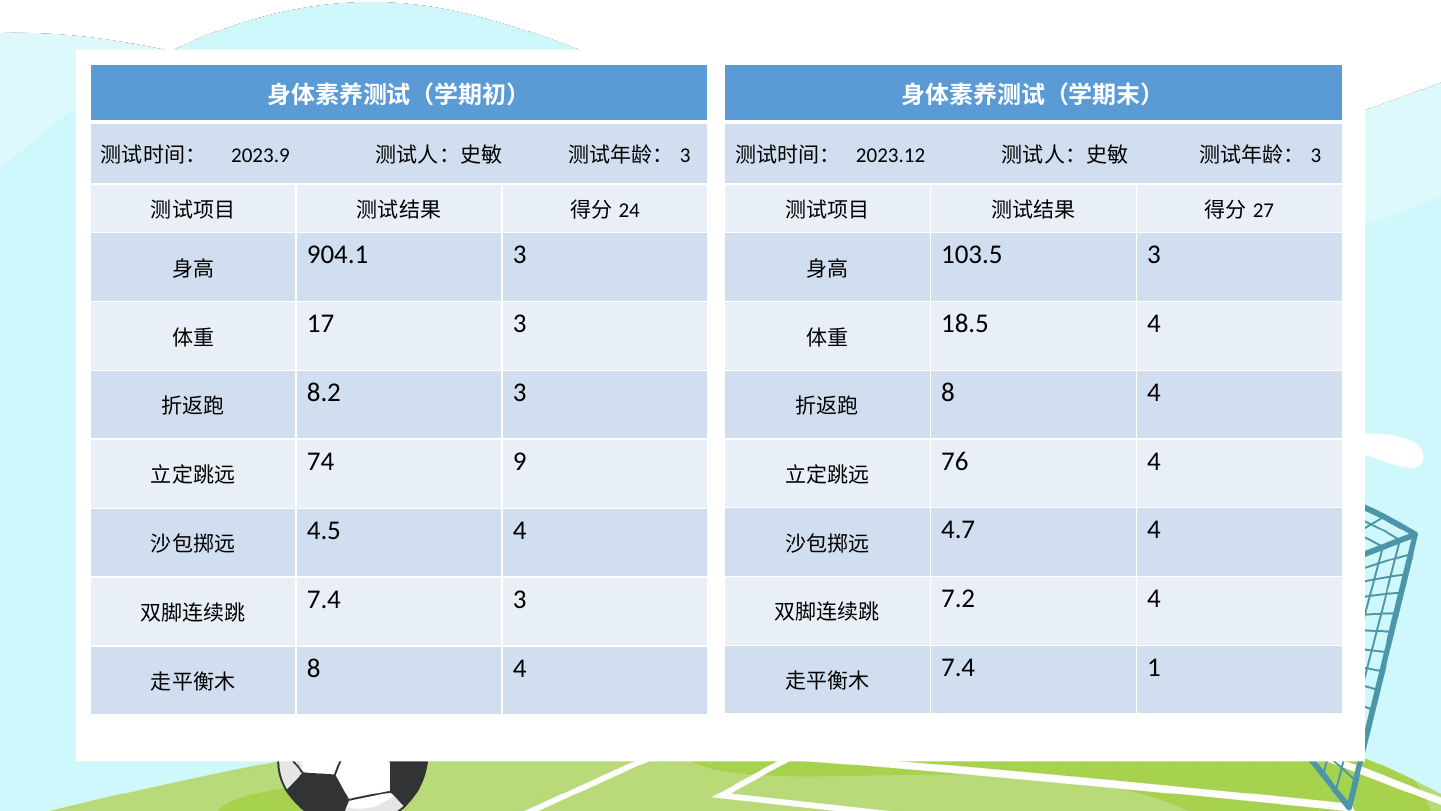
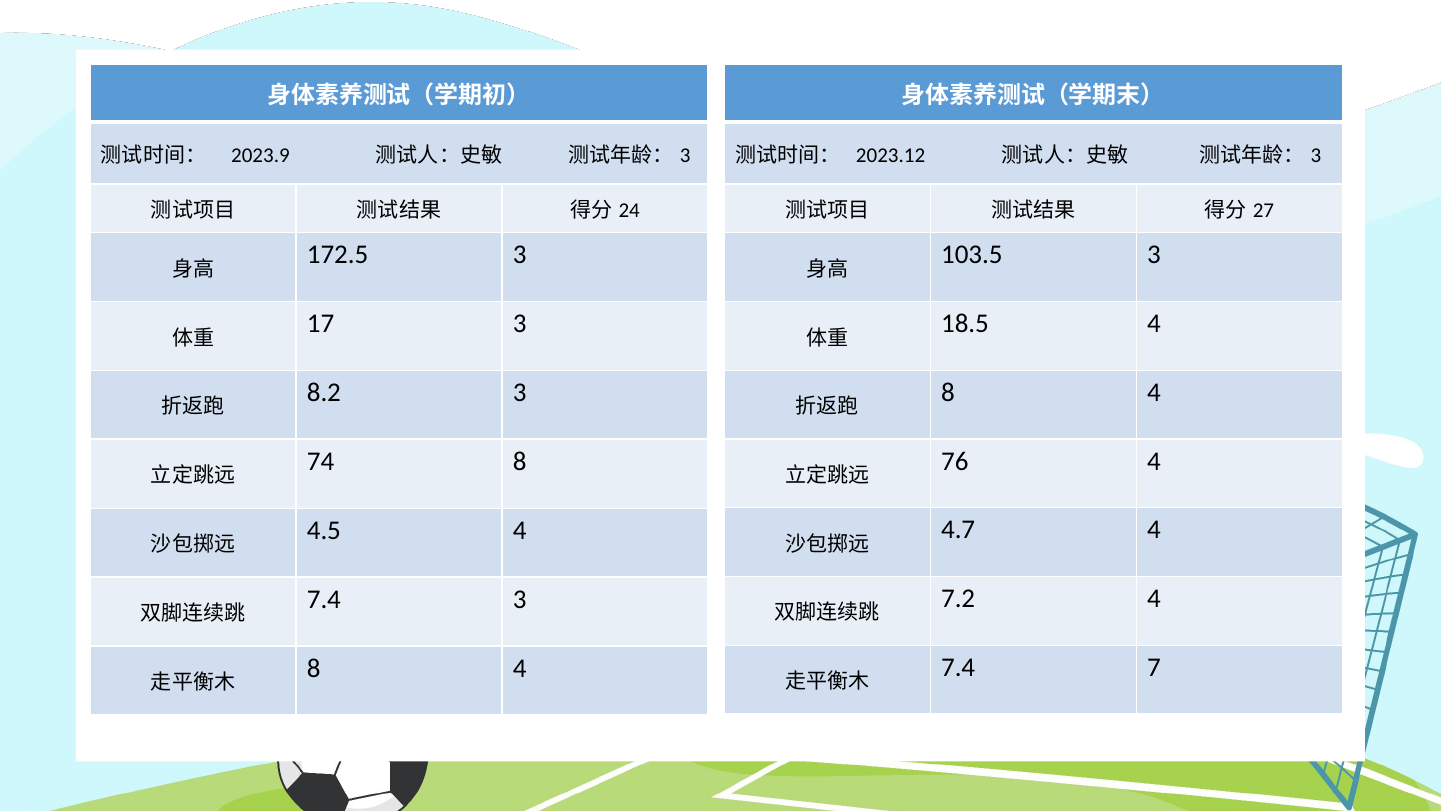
904.1: 904.1 -> 172.5 (338, 255)
74 9: 9 -> 8 (520, 461)
1: 1 -> 7 (1154, 667)
